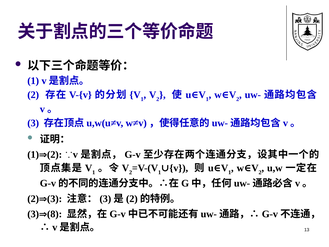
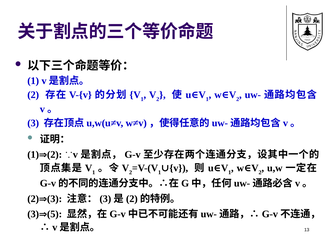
8: 8 -> 5 (55, 214)
